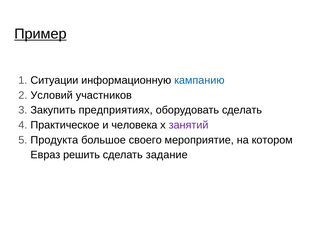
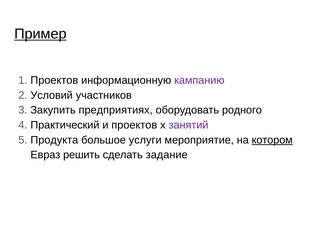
Ситуации: Ситуации -> Проектов (54, 80)
кампанию colour: blue -> purple (199, 80)
оборудовать сделать: сделать -> родного (242, 110)
Практическое: Практическое -> Практический (65, 125)
и человека: человека -> проектов (134, 125)
своего: своего -> услуги (145, 140)
котором underline: none -> present (272, 140)
